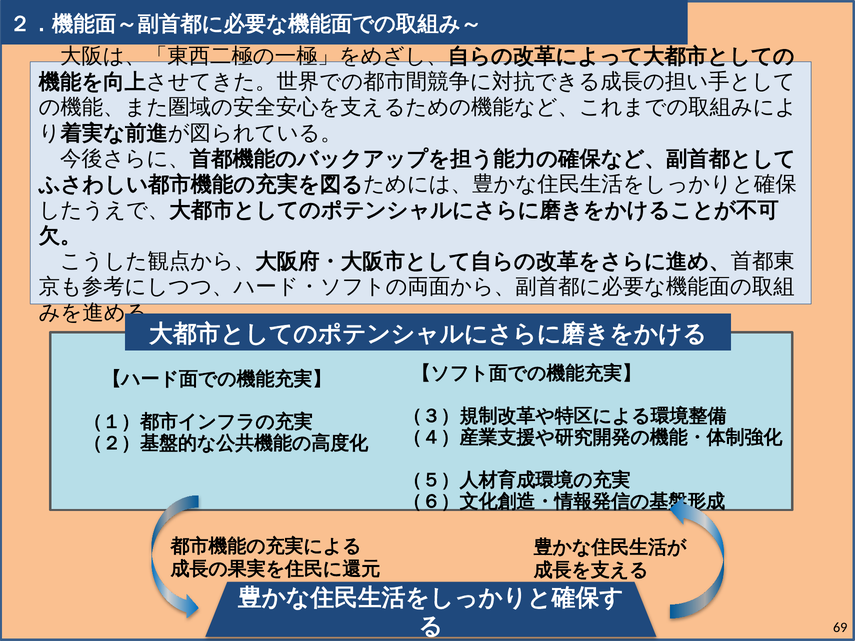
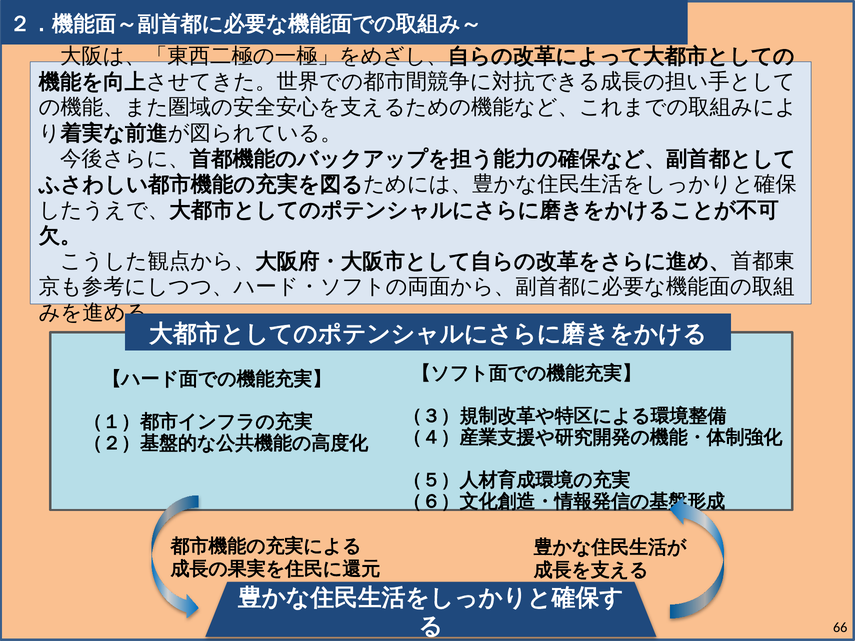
69: 69 -> 66 (840, 628)
